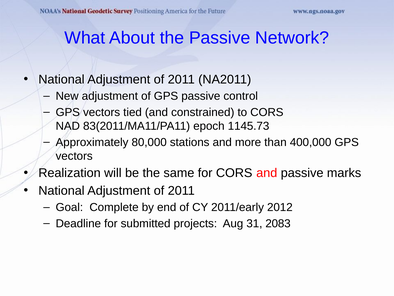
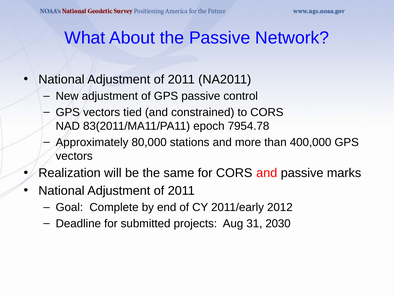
1145.73: 1145.73 -> 7954.78 (249, 126)
2083: 2083 -> 2030 (278, 223)
